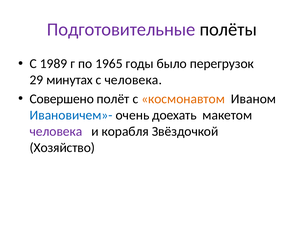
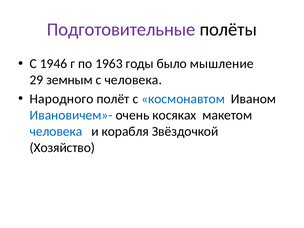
1989: 1989 -> 1946 (54, 64)
1965: 1965 -> 1963 (109, 64)
перегрузок: перегрузок -> мышление (222, 64)
минутах: минутах -> земным (70, 80)
Совершено: Совершено -> Народного (62, 99)
космонавтом colour: orange -> blue (183, 99)
доехать: доехать -> косяках (174, 115)
человека colour: purple -> blue (56, 131)
